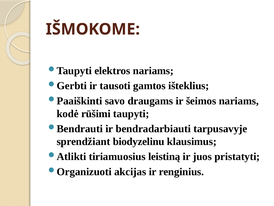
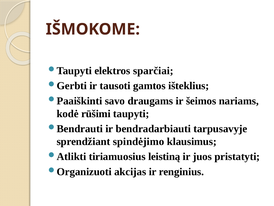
elektros nariams: nariams -> sparčiai (153, 71)
biodyzelinu: biodyzelinu -> spindėjimo (139, 141)
